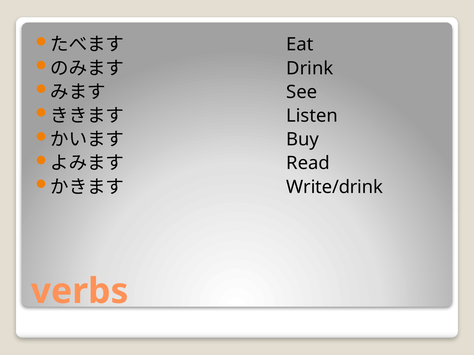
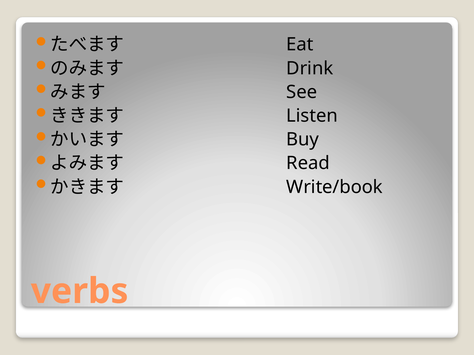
Write/drink: Write/drink -> Write/book (335, 187)
